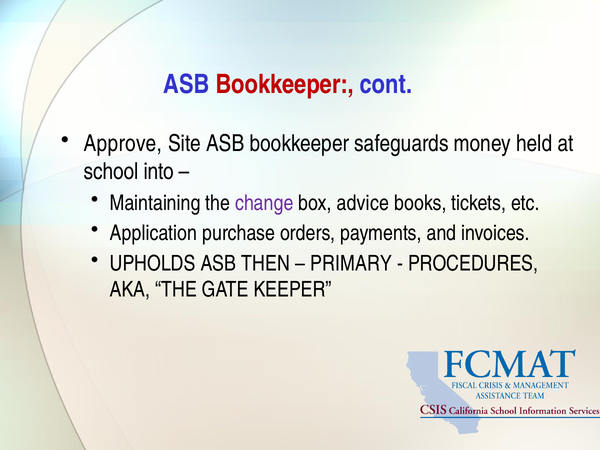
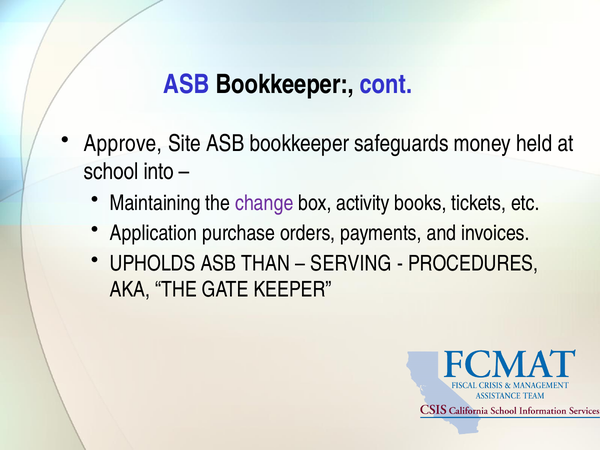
Bookkeeper colour: red -> black (285, 84)
advice: advice -> activity (363, 203)
THEN: THEN -> THAN (266, 263)
PRIMARY: PRIMARY -> SERVING (351, 263)
